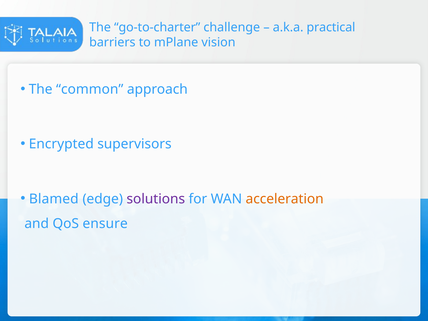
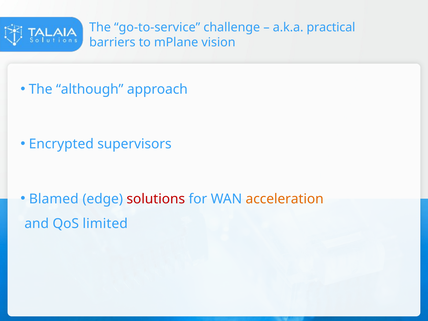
go-to-charter: go-to-charter -> go-to-service (157, 27)
common: common -> although (90, 89)
solutions colour: purple -> red (156, 199)
ensure: ensure -> limited (105, 224)
